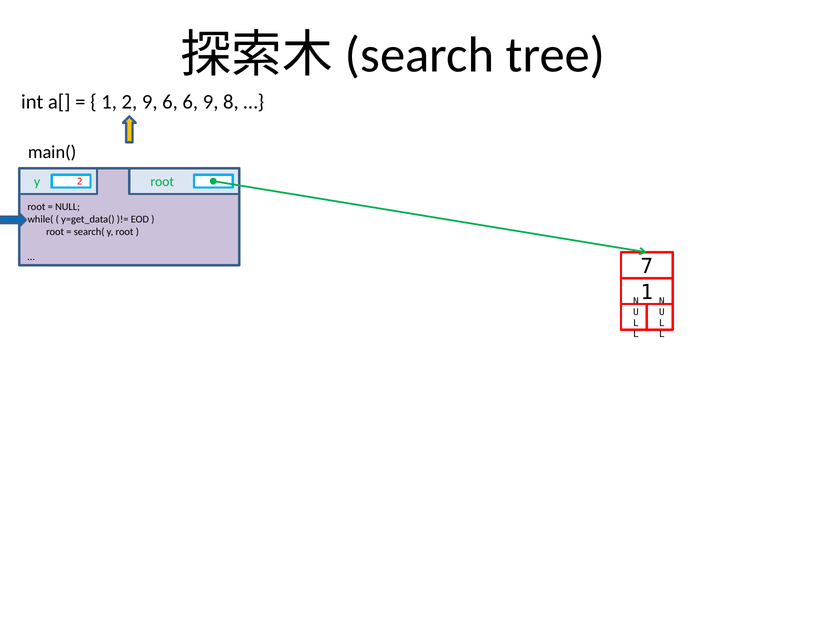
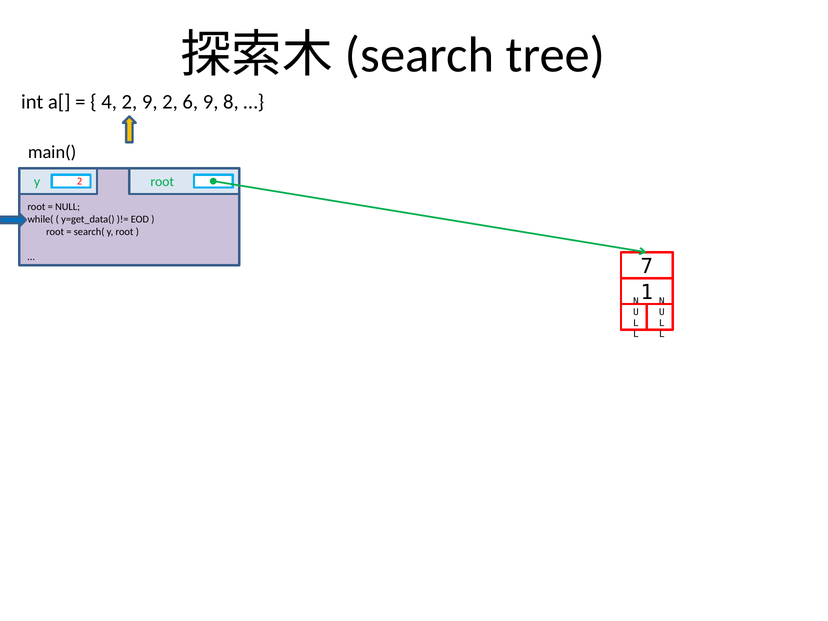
1: 1 -> 4 (109, 102)
9 6: 6 -> 2 (170, 102)
